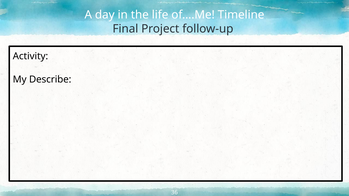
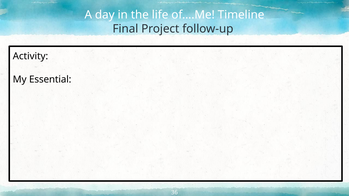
Describe: Describe -> Essential (50, 80)
